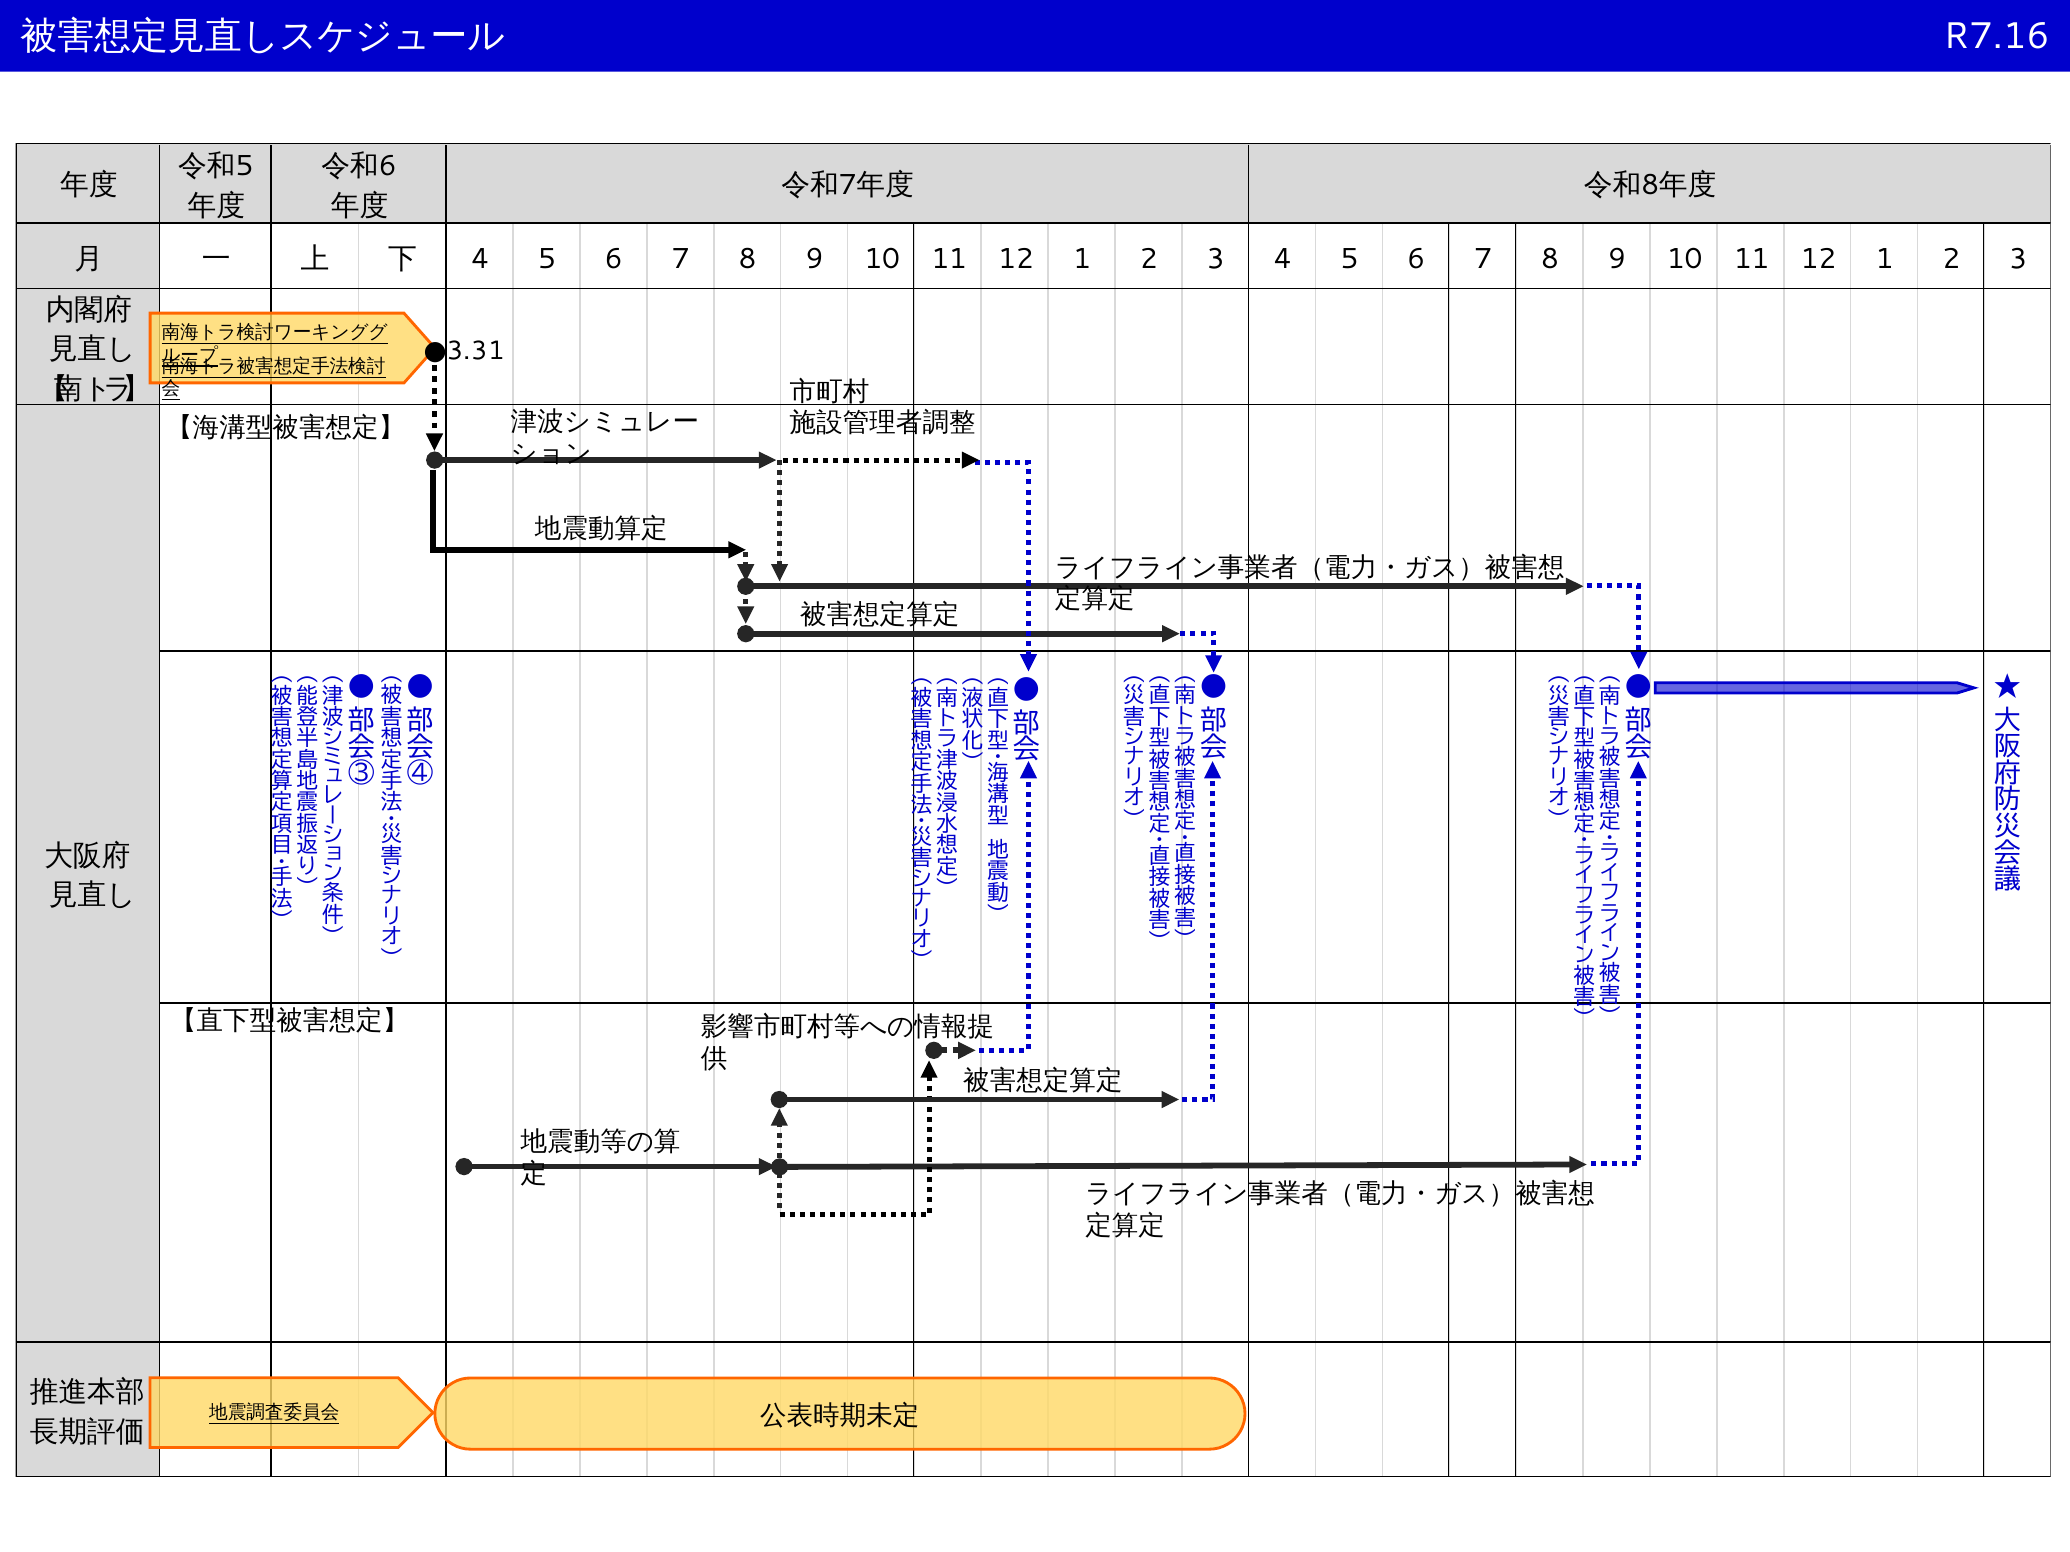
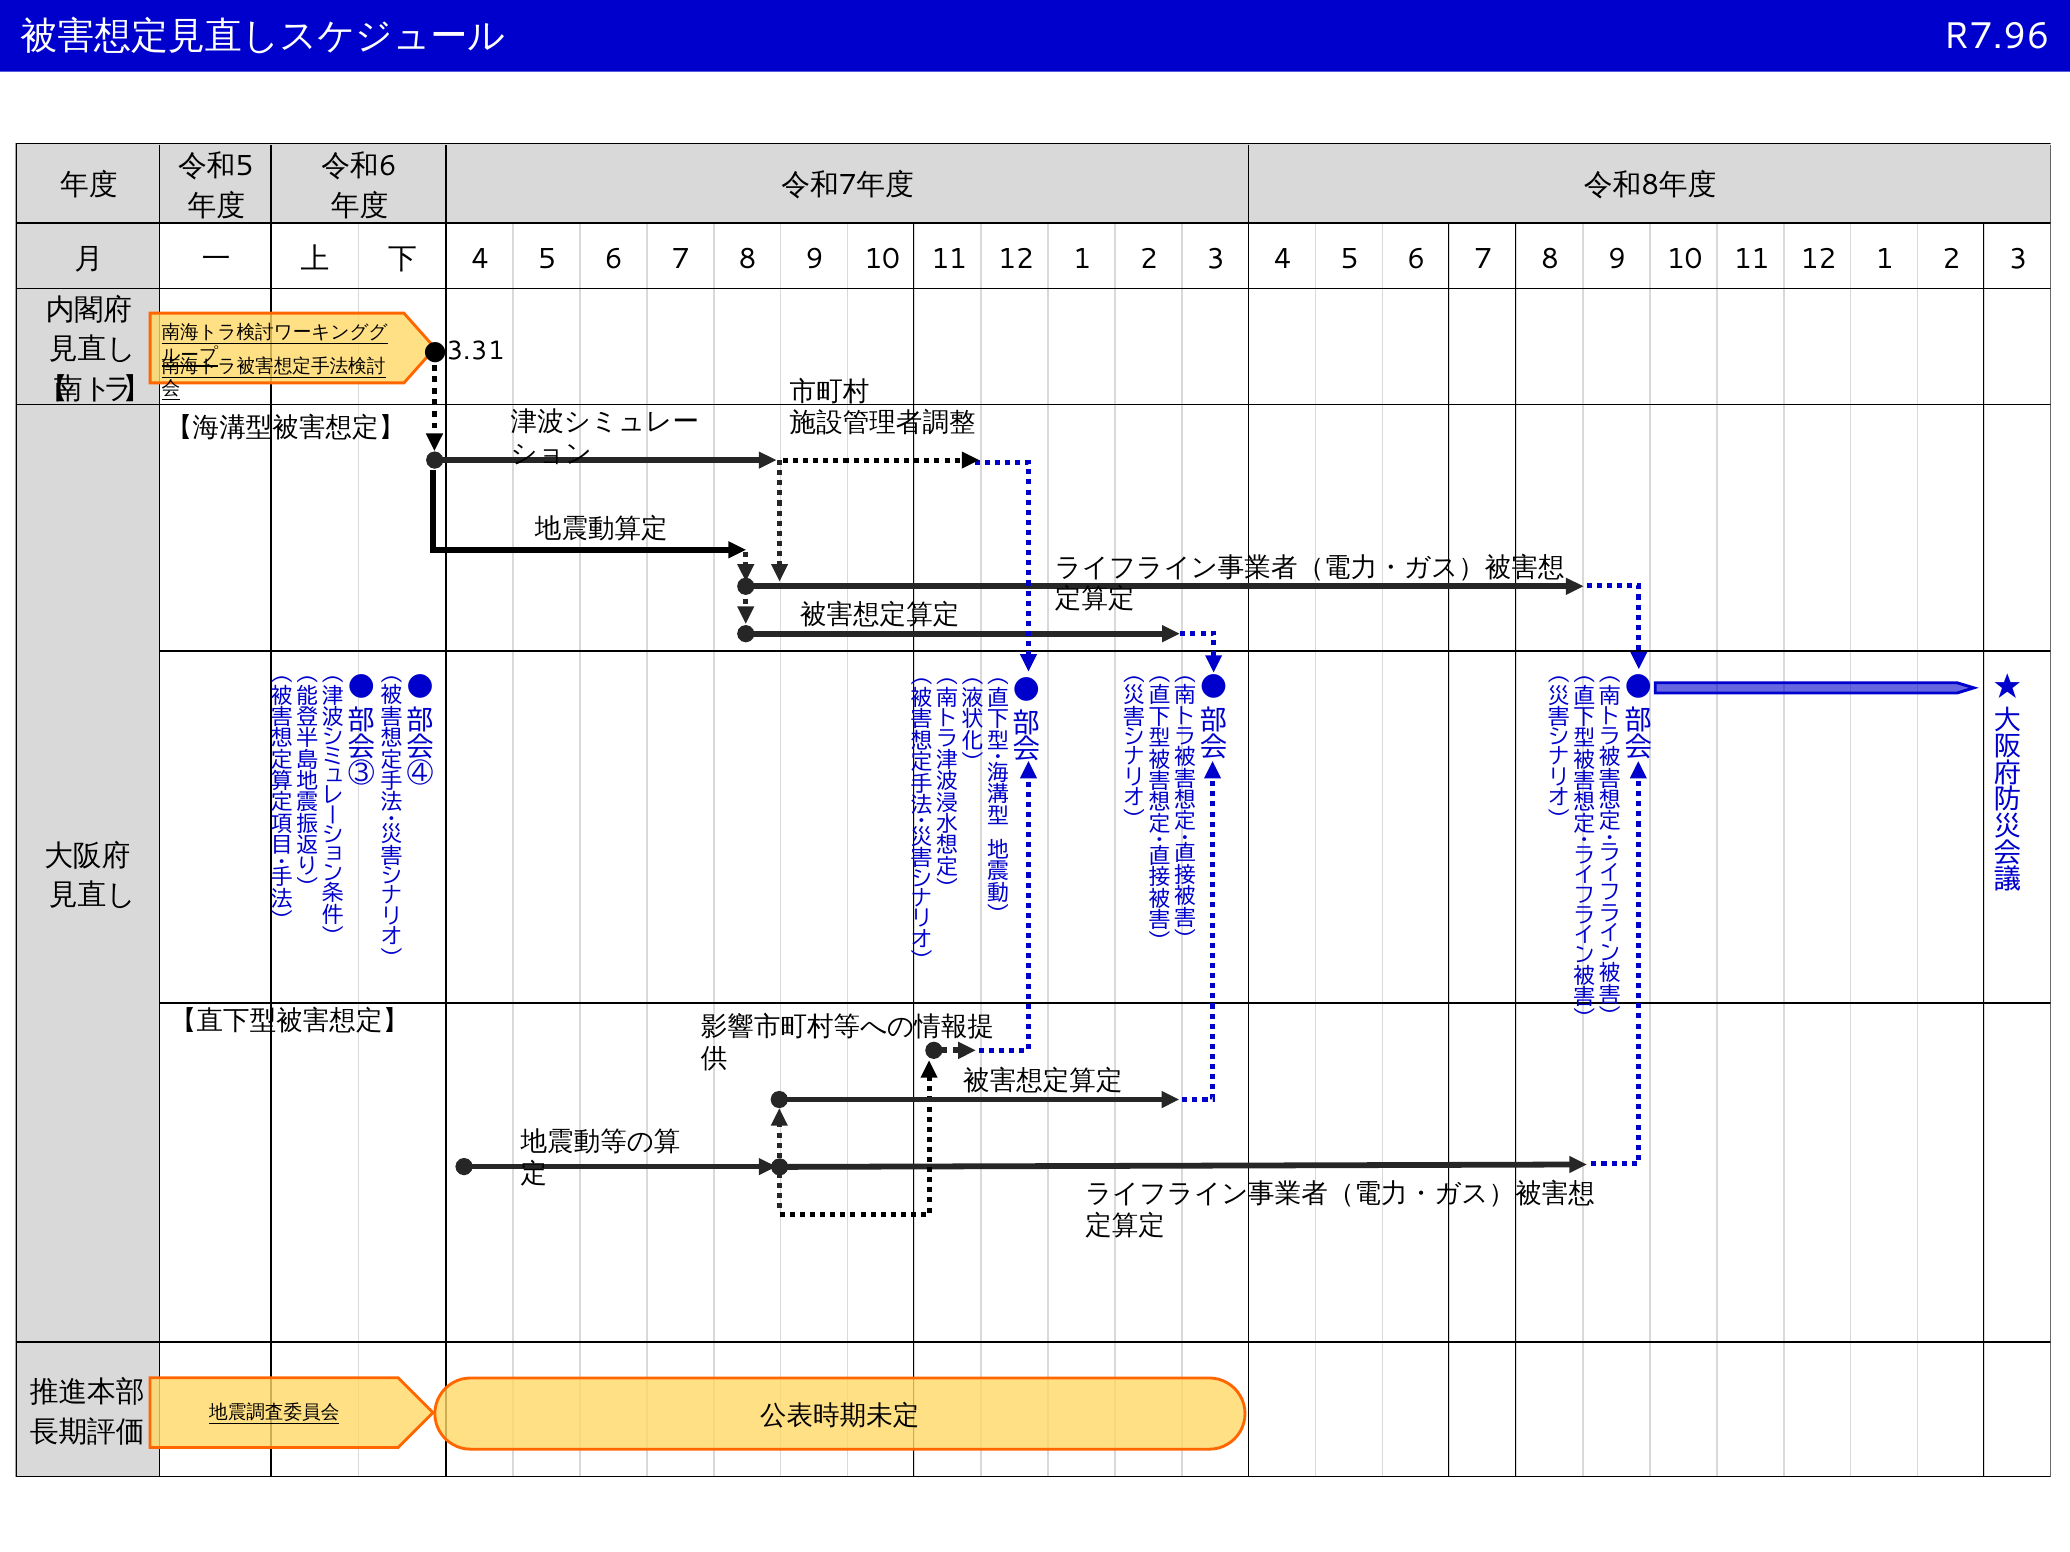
R7.16: R7.16 -> R7.96 (1997, 36)
